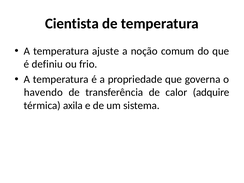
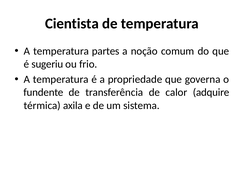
ajuste: ajuste -> partes (106, 51)
definiu: definiu -> sugeriu (47, 64)
havendo: havendo -> fundente (43, 92)
